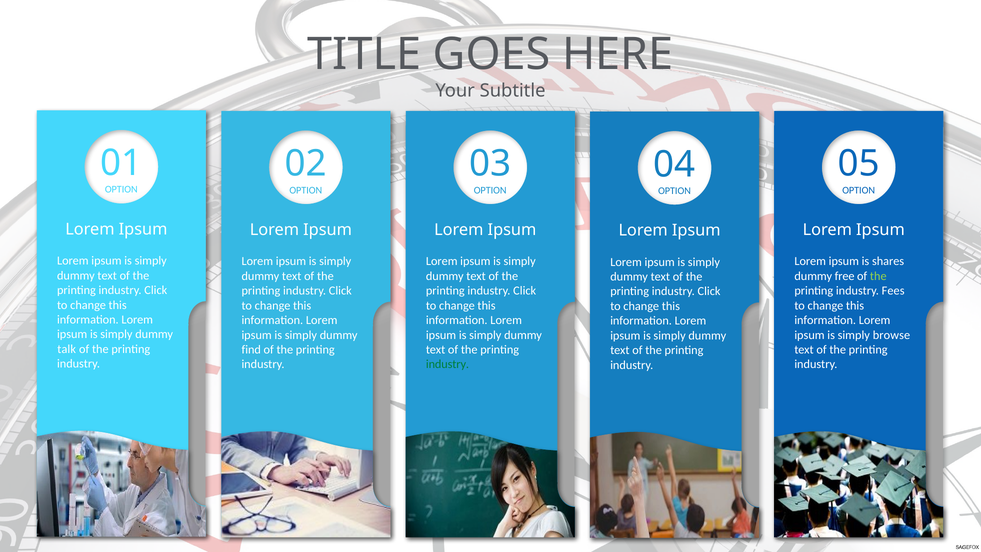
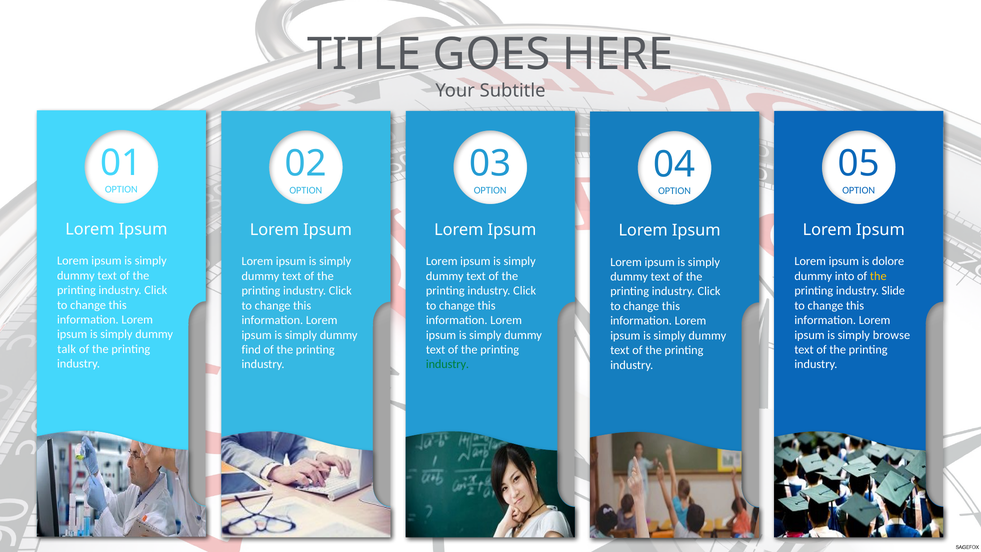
shares: shares -> dolore (888, 261)
free: free -> into (845, 276)
the colour: light green -> yellow (878, 276)
Fees: Fees -> Slide (893, 291)
